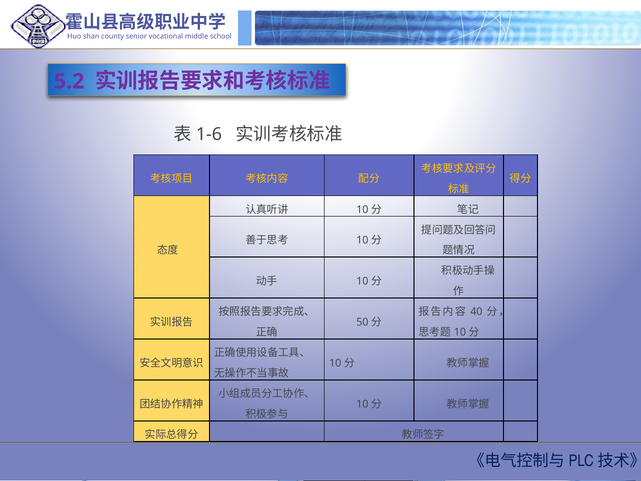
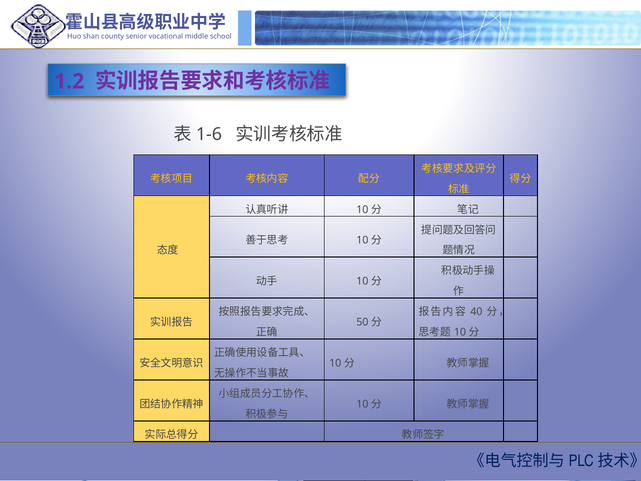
5.2: 5.2 -> 1.2 (69, 81)
